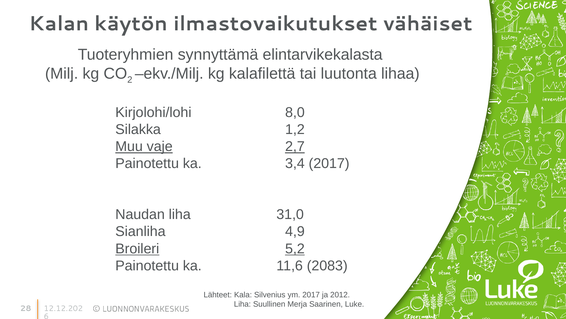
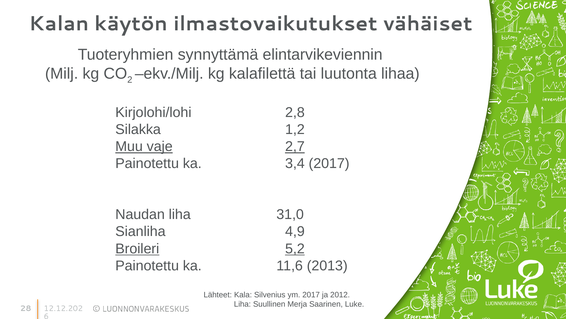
elintarvikekalasta: elintarvikekalasta -> elintarvikeviennin (323, 55)
8,0: 8,0 -> 2,8 (295, 112)
2083: 2083 -> 2013 (327, 265)
